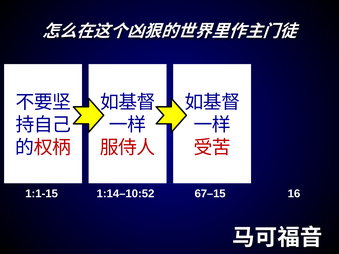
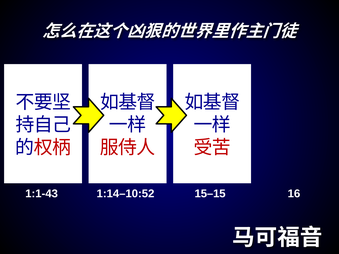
1:1-15: 1:1-15 -> 1:1-43 (42, 194)
67–15: 67–15 -> 15–15 (210, 194)
